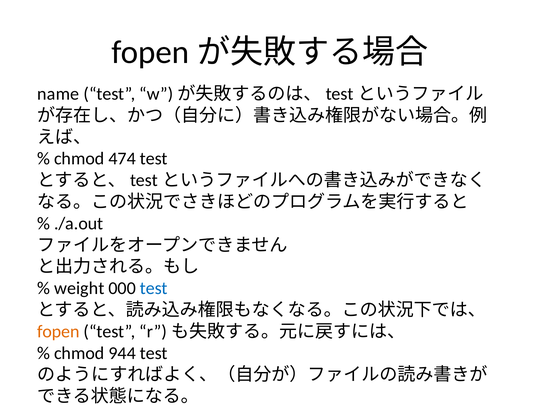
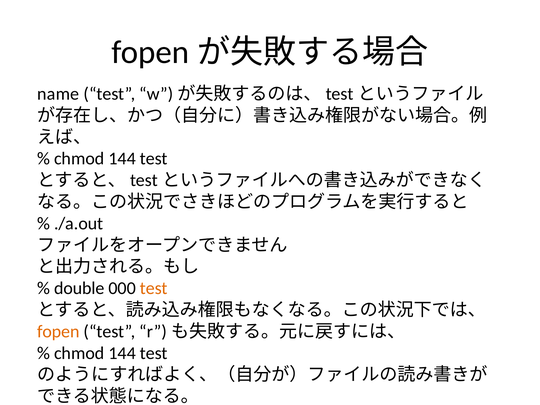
474: 474 -> 144 (122, 159)
weight: weight -> double (79, 288)
test colour: blue -> orange (154, 288)
944: 944 -> 144 (122, 353)
